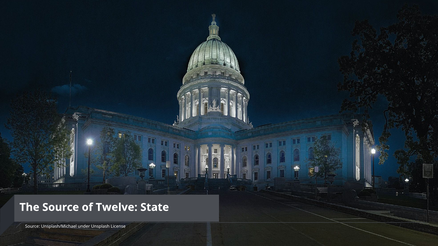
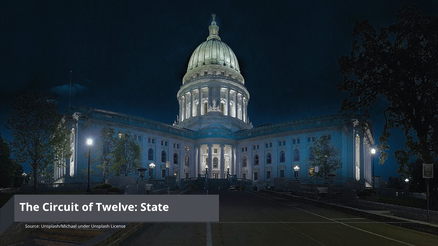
The Source: Source -> Circuit (61, 208)
